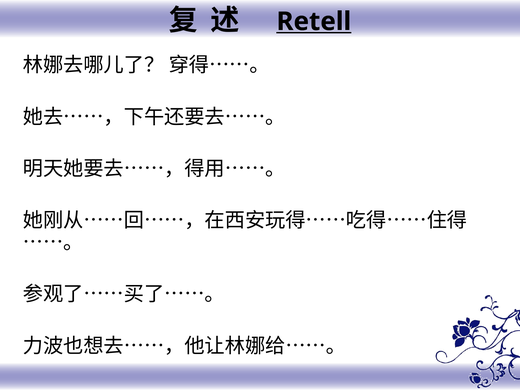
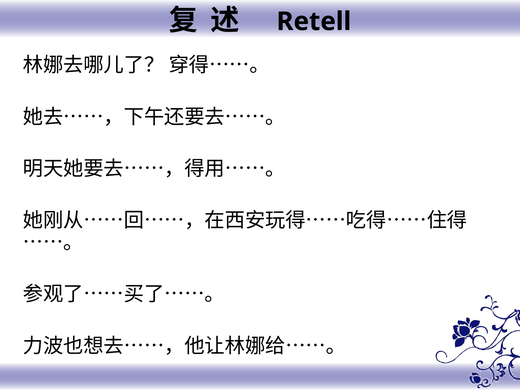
Retell underline: present -> none (314, 21)
